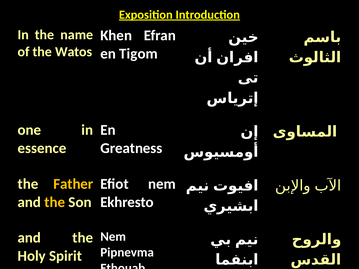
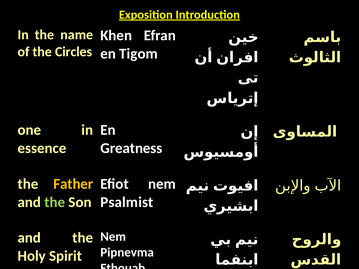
Watos: Watos -> Circles (74, 52)
the colour: yellow -> light green (55, 202)
Ekhresto: Ekhresto -> Psalmist (127, 202)
